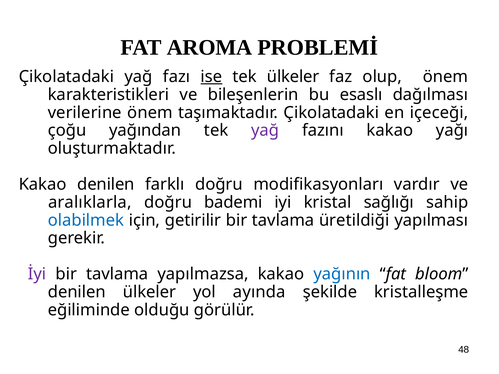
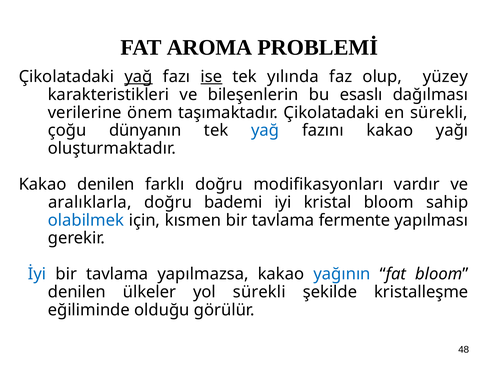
yağ underline: none -> present (138, 77)
tek ülkeler: ülkeler -> yılında (293, 77)
olup önem: önem -> yüzey (445, 77)
en içeceği: içeceği -> sürekli (439, 113)
yağından: yağından -> dünyanın (145, 131)
yağ colour: purple -> blue (265, 131)
kristal sağlığı: sağlığı -> bloom (389, 202)
getirilir: getirilir -> kısmen (193, 220)
üretildiği: üretildiği -> fermente (354, 220)
İyi colour: purple -> blue (37, 274)
yol ayında: ayında -> sürekli (259, 292)
